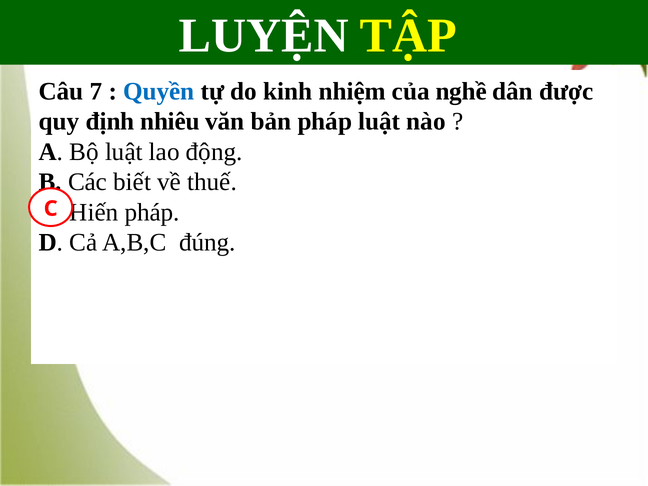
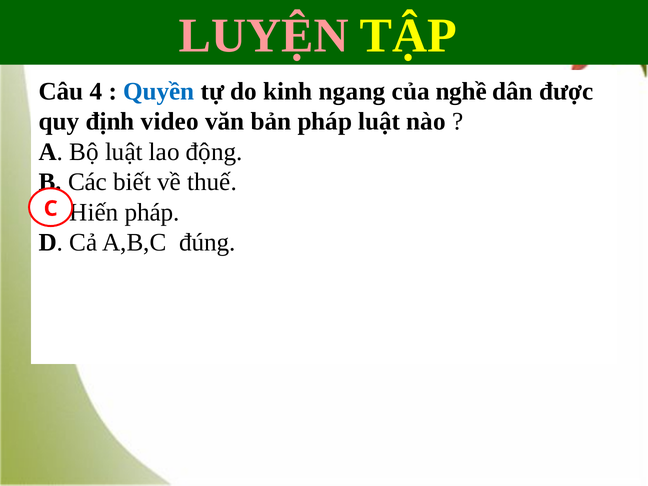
LUYỆN colour: white -> pink (264, 36)
7: 7 -> 4 (96, 91)
nhiệm: nhiệm -> ngang (352, 91)
nhiêu: nhiêu -> video (170, 122)
